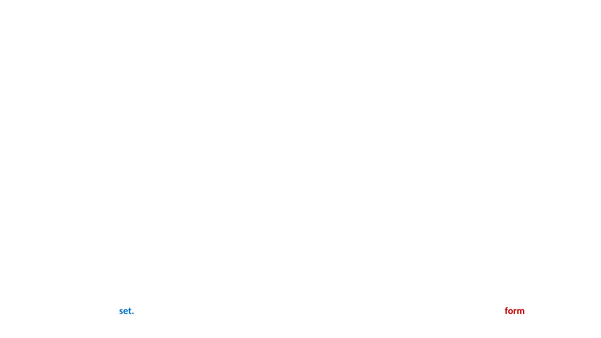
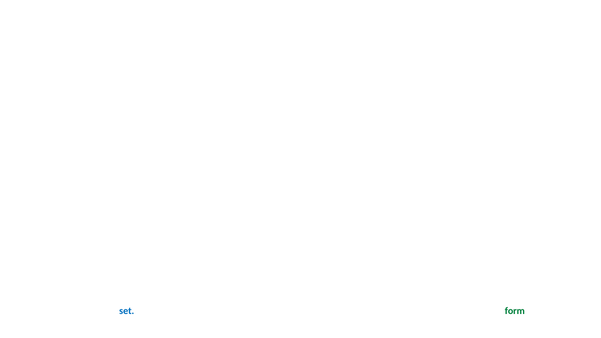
form colour: red -> green (515, 311)
